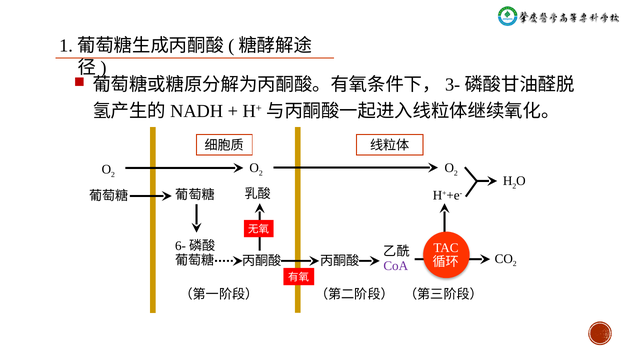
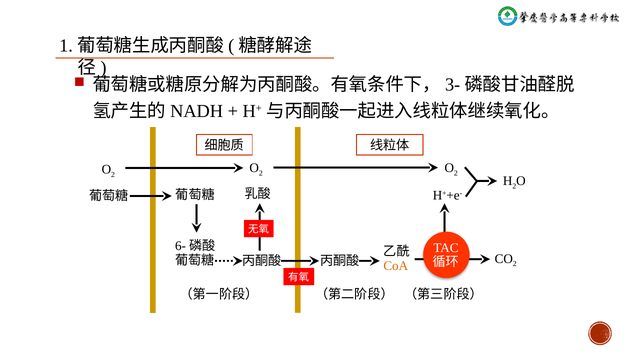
CoA colour: purple -> orange (396, 266)
